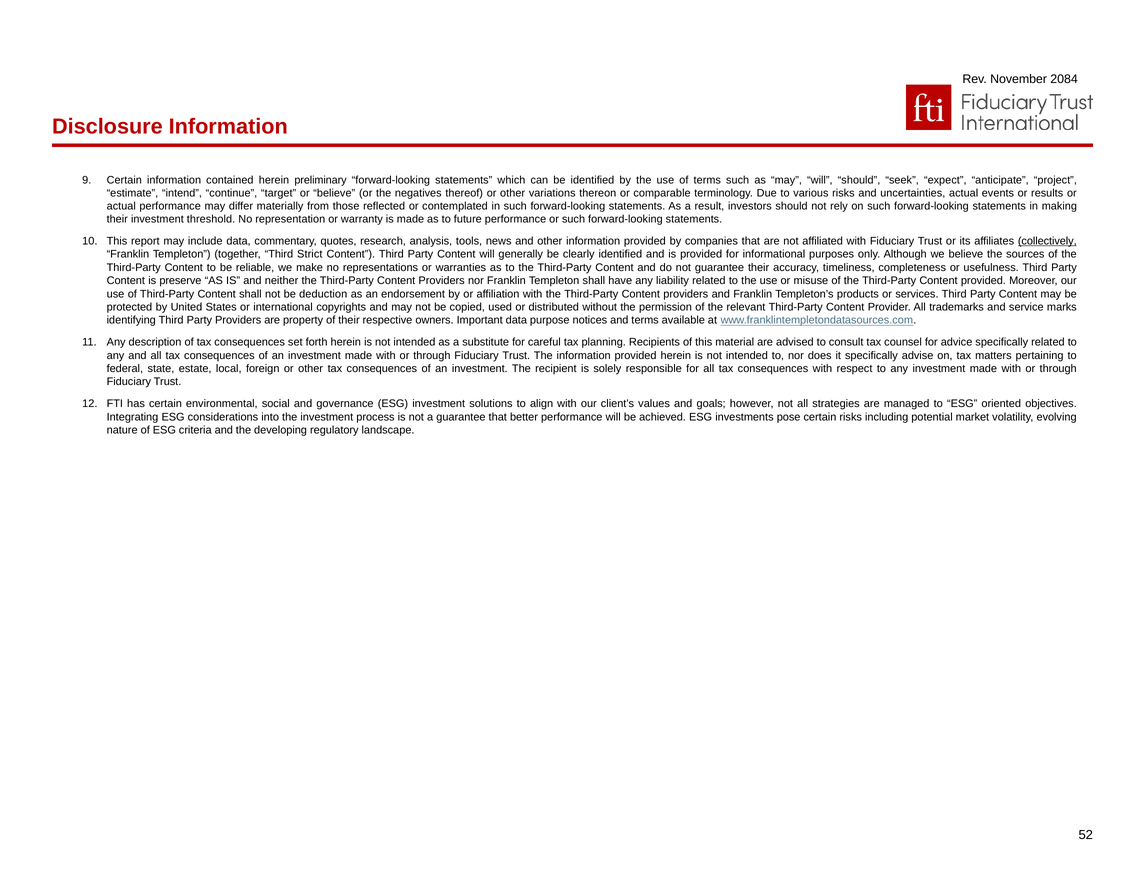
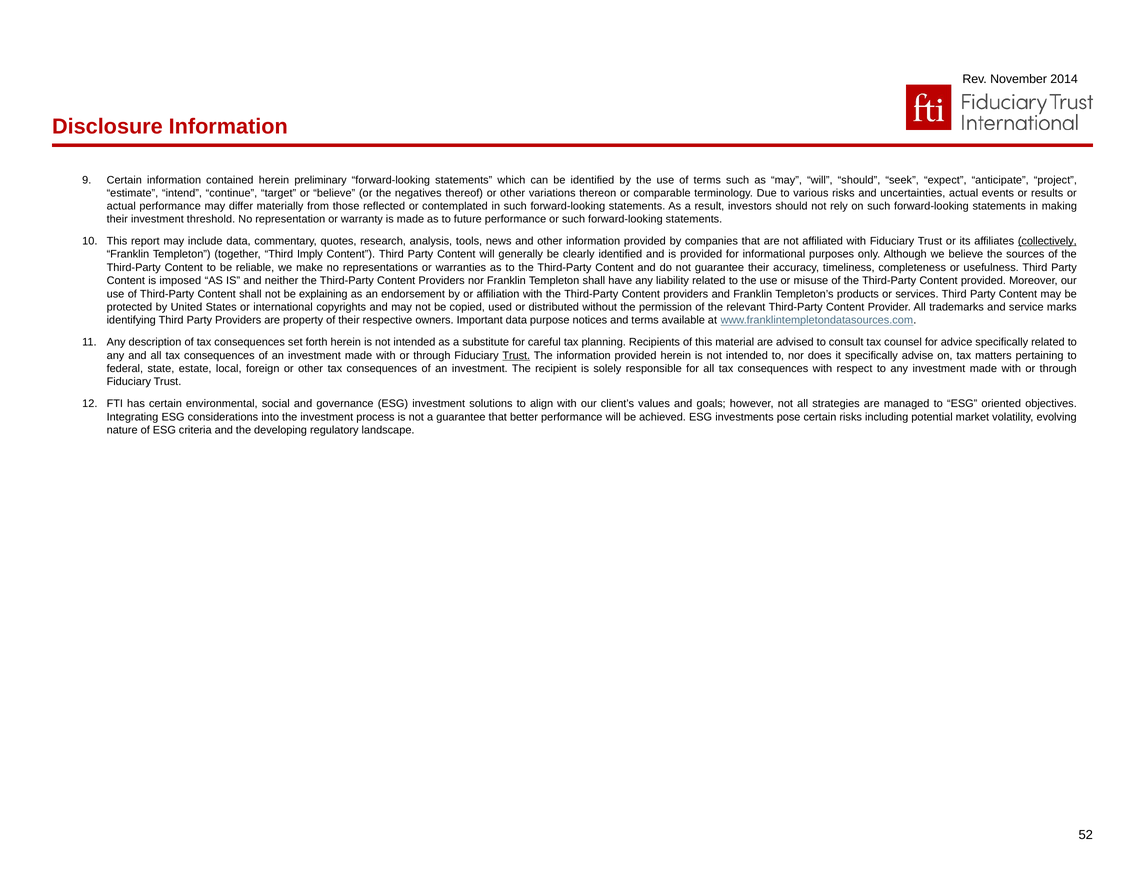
2084: 2084 -> 2014 (1064, 79)
Strict: Strict -> Imply (310, 254)
preserve: preserve -> imposed (180, 281)
deduction: deduction -> explaining (323, 294)
Trust underline: none -> present (516, 355)
